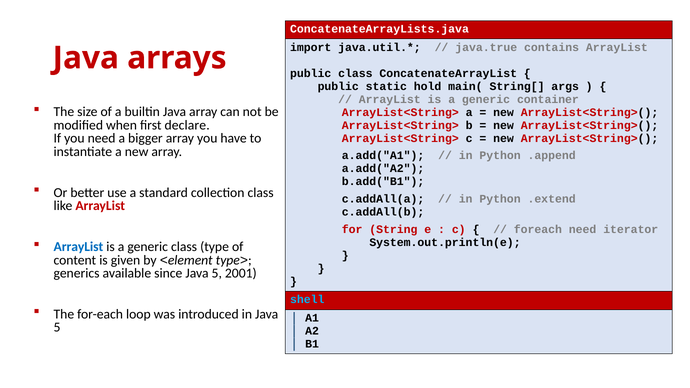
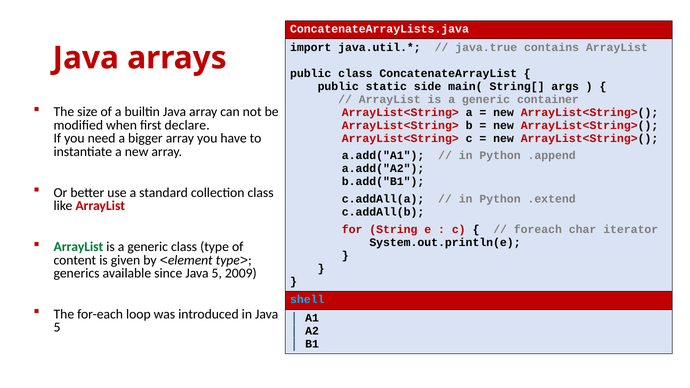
hold: hold -> side (428, 86)
foreach need: need -> char (583, 229)
ArrayList colour: blue -> green (78, 247)
2001: 2001 -> 2009 (241, 273)
